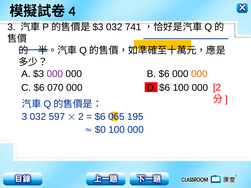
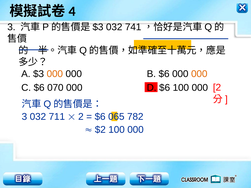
000 colour: purple -> orange (55, 74)
597: 597 -> 711 (57, 117)
195: 195 -> 782 (135, 117)
$0: $0 -> $2 (100, 130)
